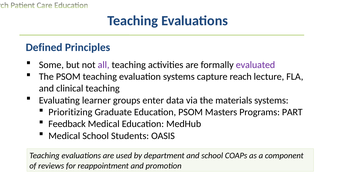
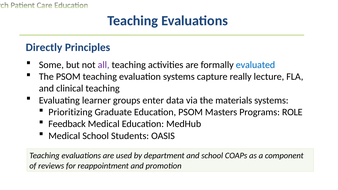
Defined: Defined -> Directly (44, 47)
evaluated colour: purple -> blue (255, 65)
reach: reach -> really (241, 77)
PART: PART -> ROLE (292, 112)
